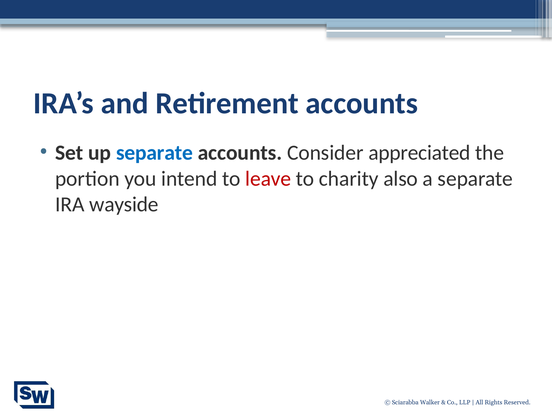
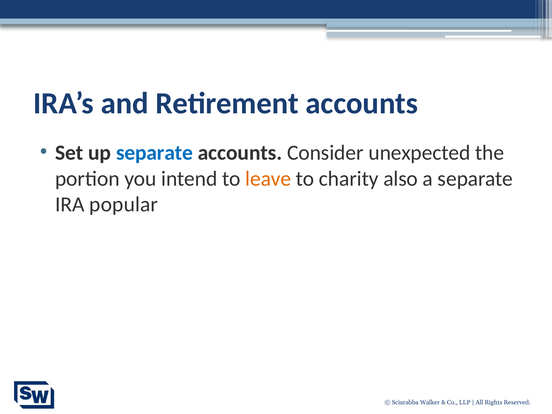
appreciated: appreciated -> unexpected (419, 153)
leave colour: red -> orange (268, 179)
wayside: wayside -> popular (124, 204)
